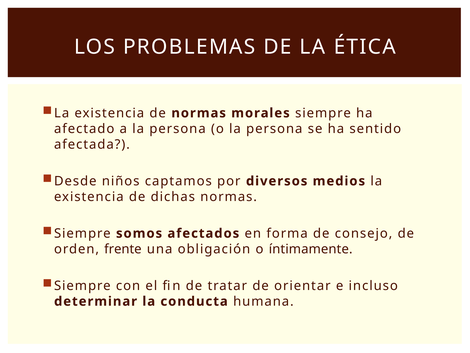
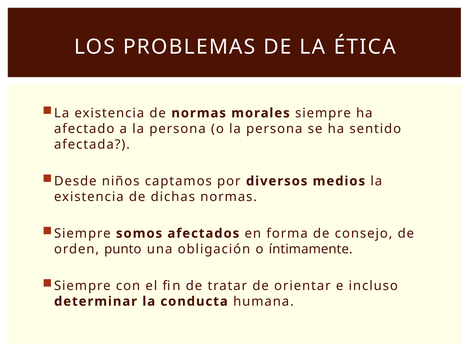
frente: frente -> punto (123, 249)
